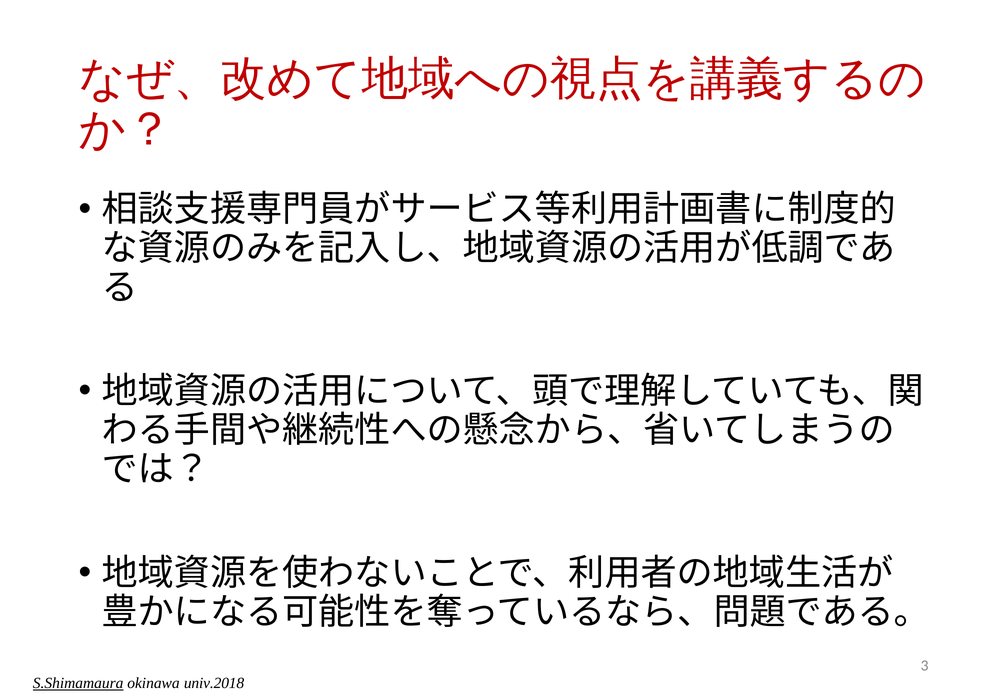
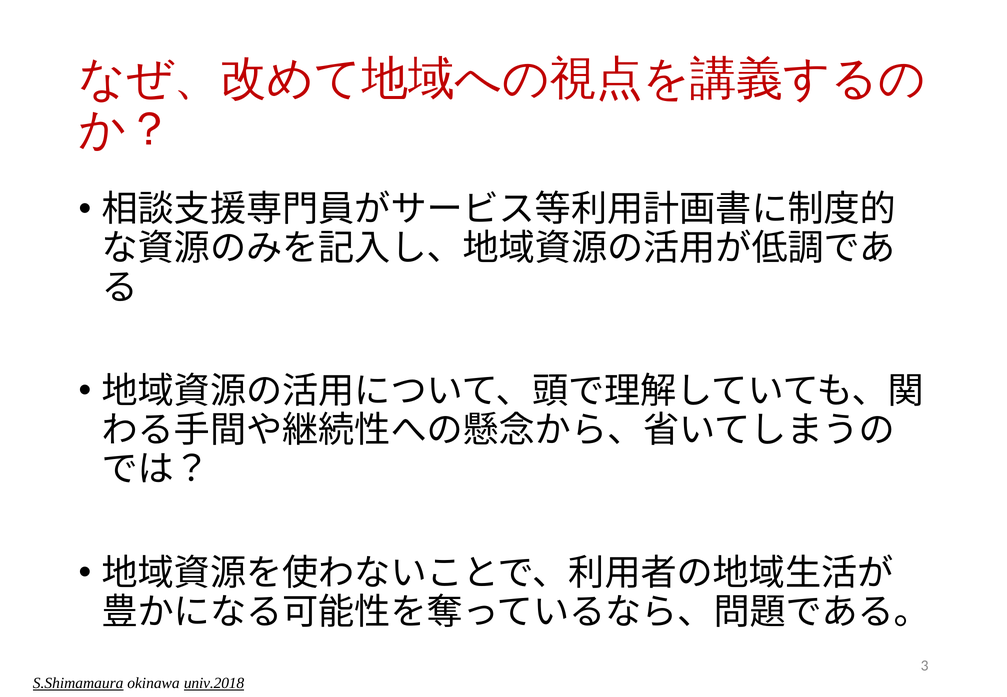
univ.2018 underline: none -> present (214, 683)
